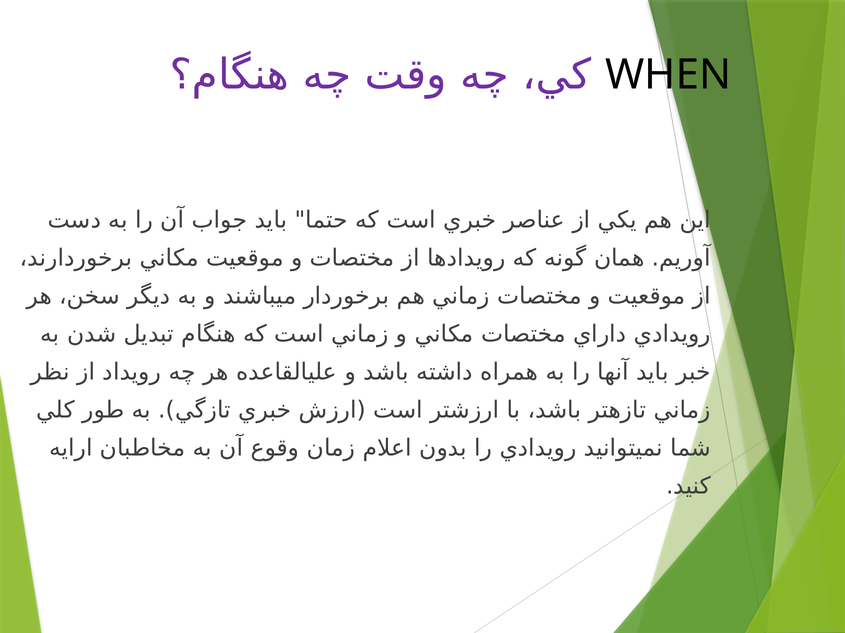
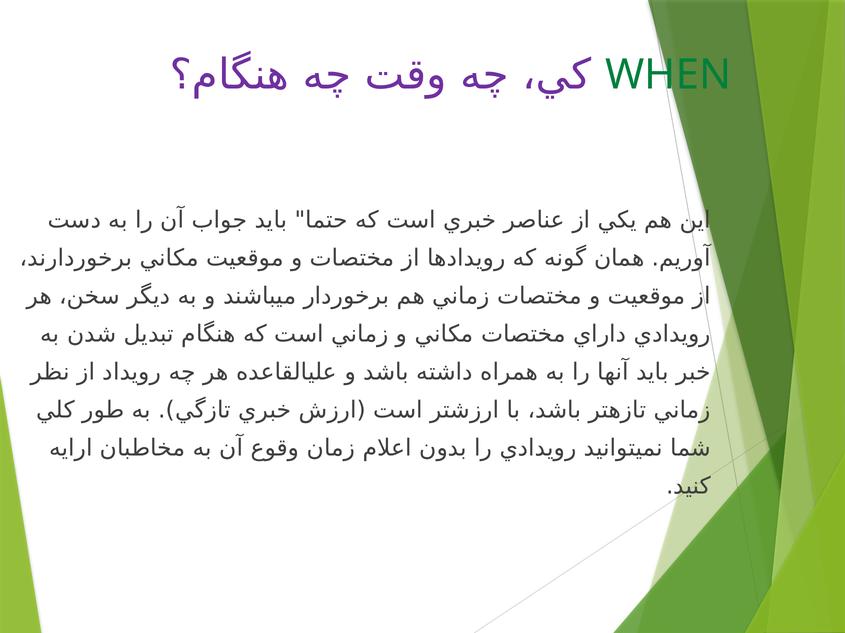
WHEN colour: black -> green (668, 75)
